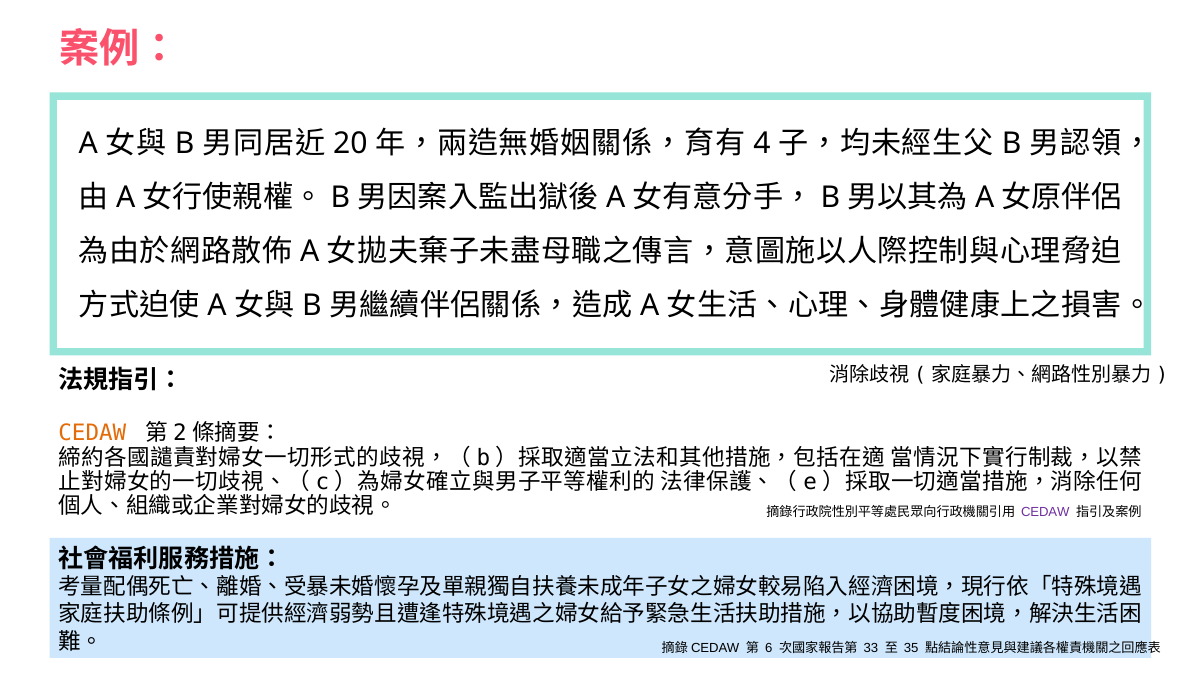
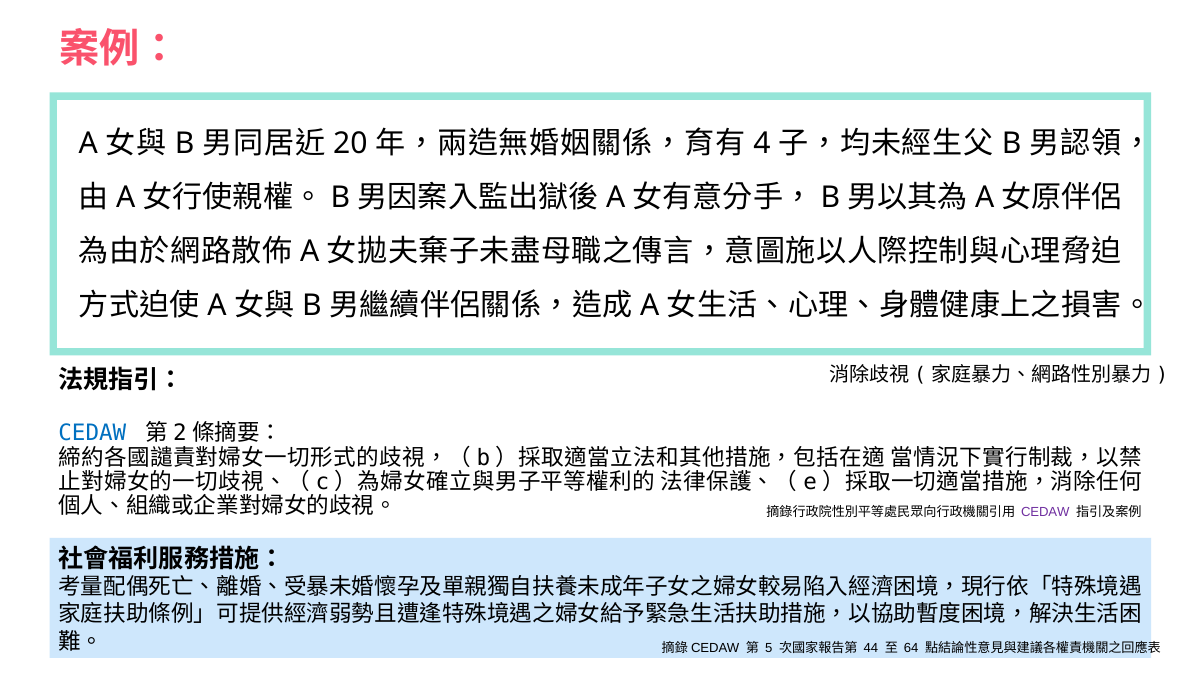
CEDAW colour: orange -> blue (92, 433)
6: 6 -> 5 (769, 648)
33: 33 -> 44 (871, 648)
35: 35 -> 64 (911, 648)
